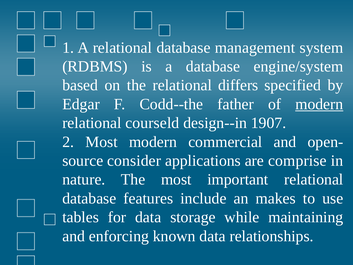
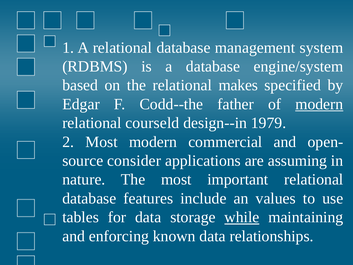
differs: differs -> makes (238, 85)
1907: 1907 -> 1979 (269, 123)
comprise: comprise -> assuming (297, 161)
makes: makes -> values (276, 198)
while underline: none -> present (242, 217)
